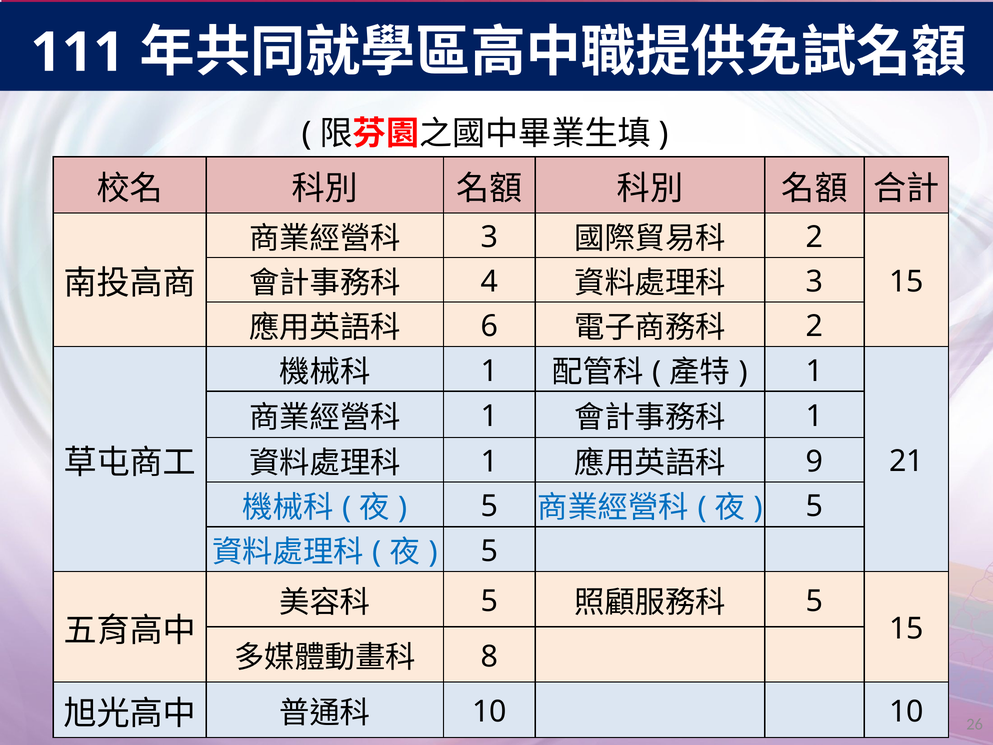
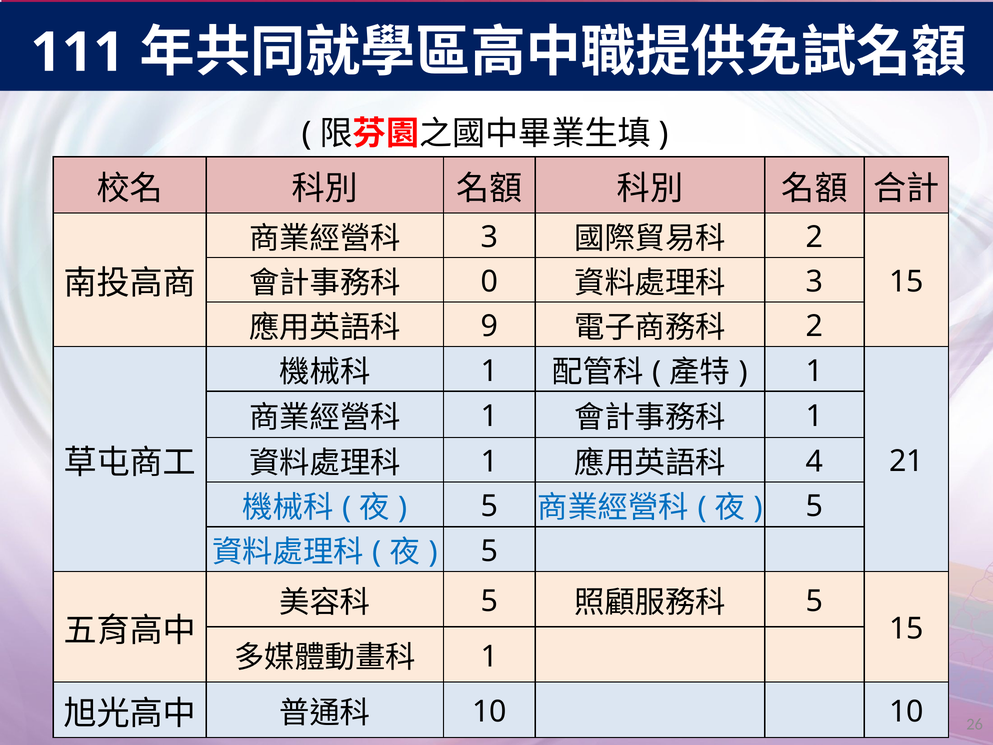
4: 4 -> 0 (489, 282)
6: 6 -> 9 (489, 326)
9: 9 -> 4 (815, 462)
8: 8 -> 1 (489, 656)
